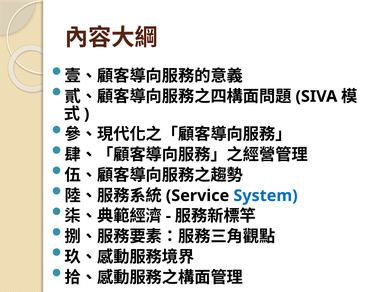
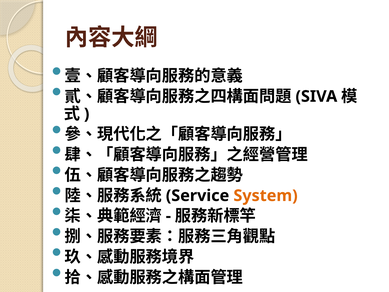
System colour: blue -> orange (266, 196)
